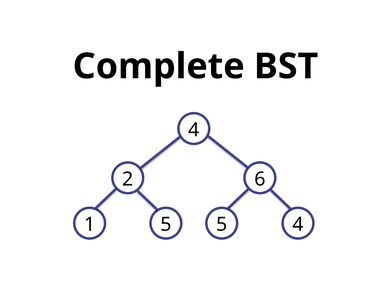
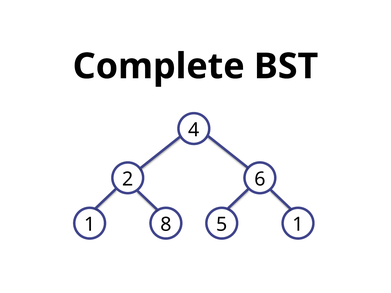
1 5: 5 -> 8 (166, 225)
5 4: 4 -> 1 (298, 225)
